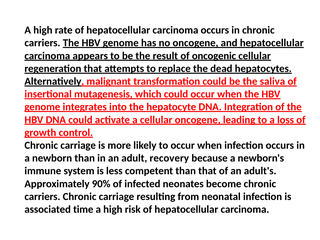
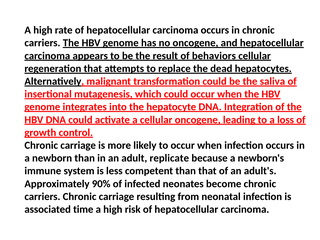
oncogenic: oncogenic -> behaviors (214, 56)
recovery: recovery -> replicate (169, 158)
